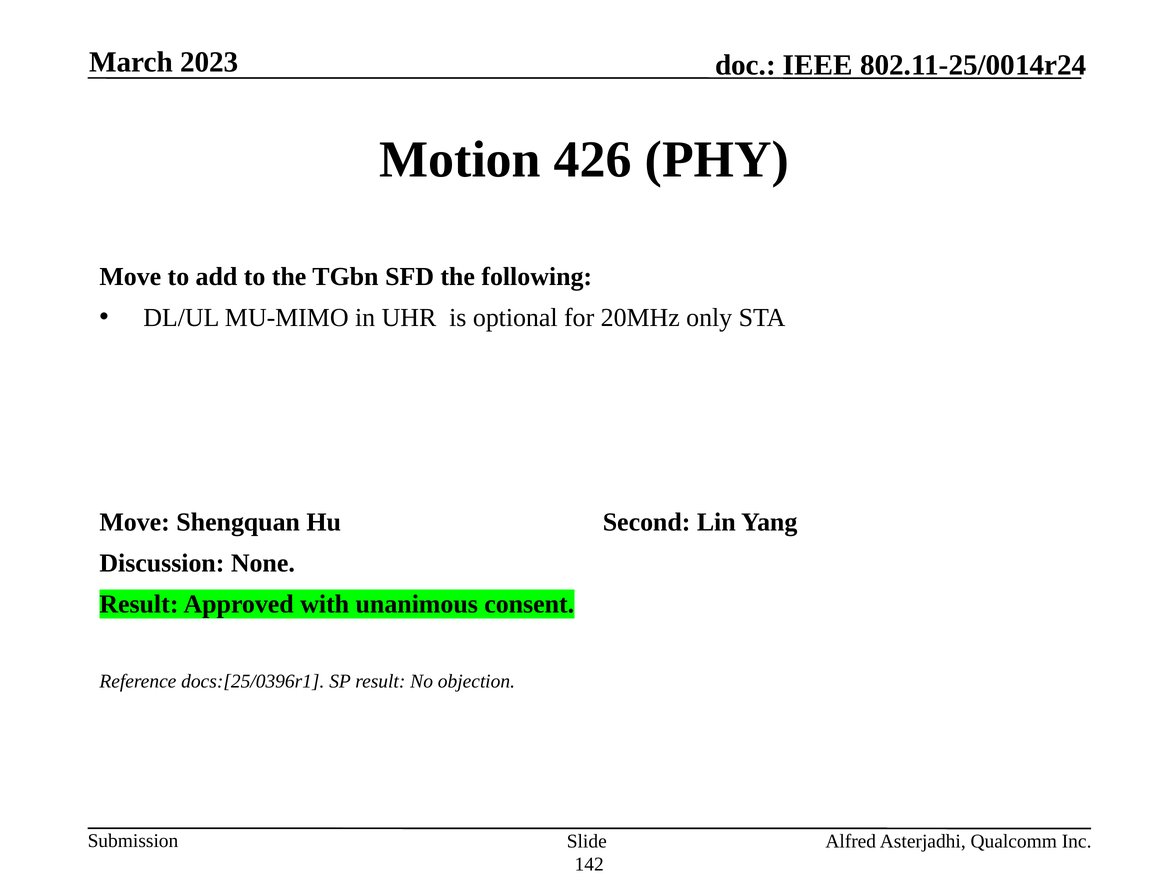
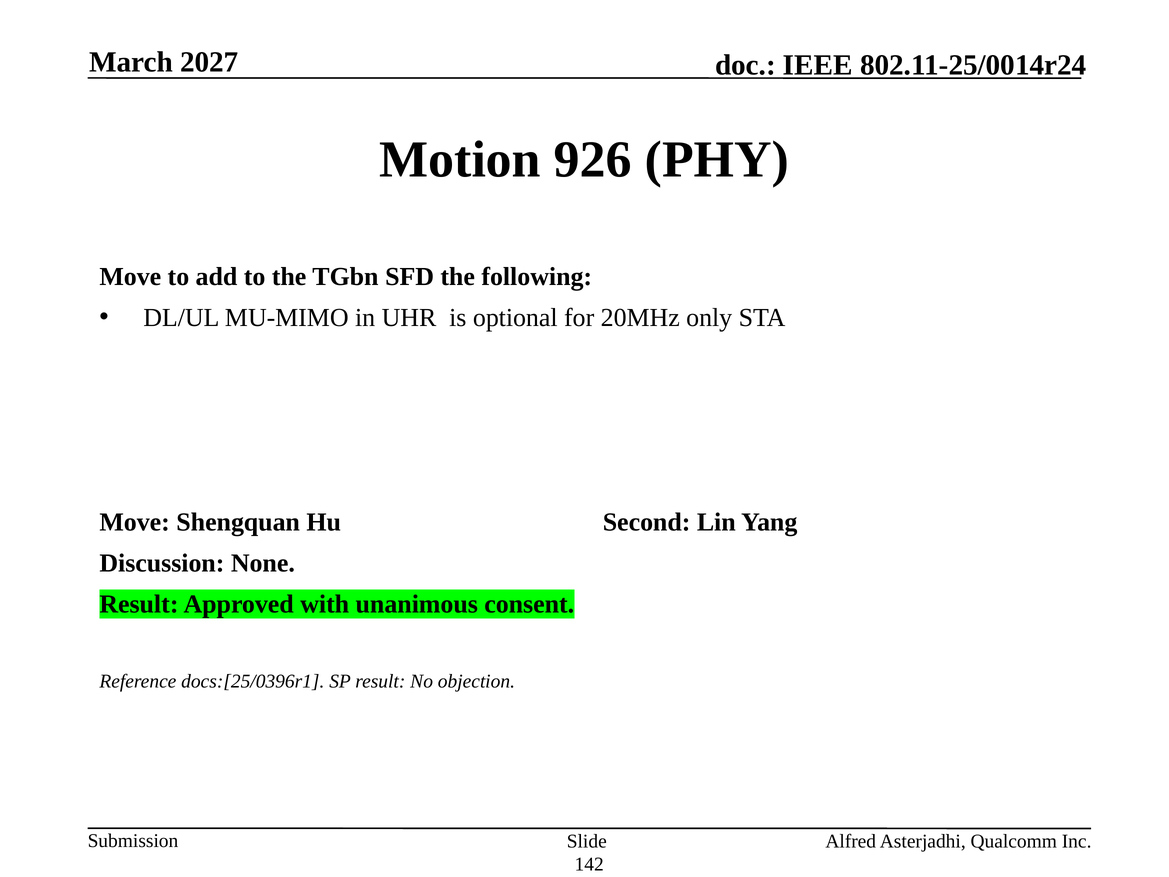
2023: 2023 -> 2027 (209, 62)
426: 426 -> 926 (593, 159)
